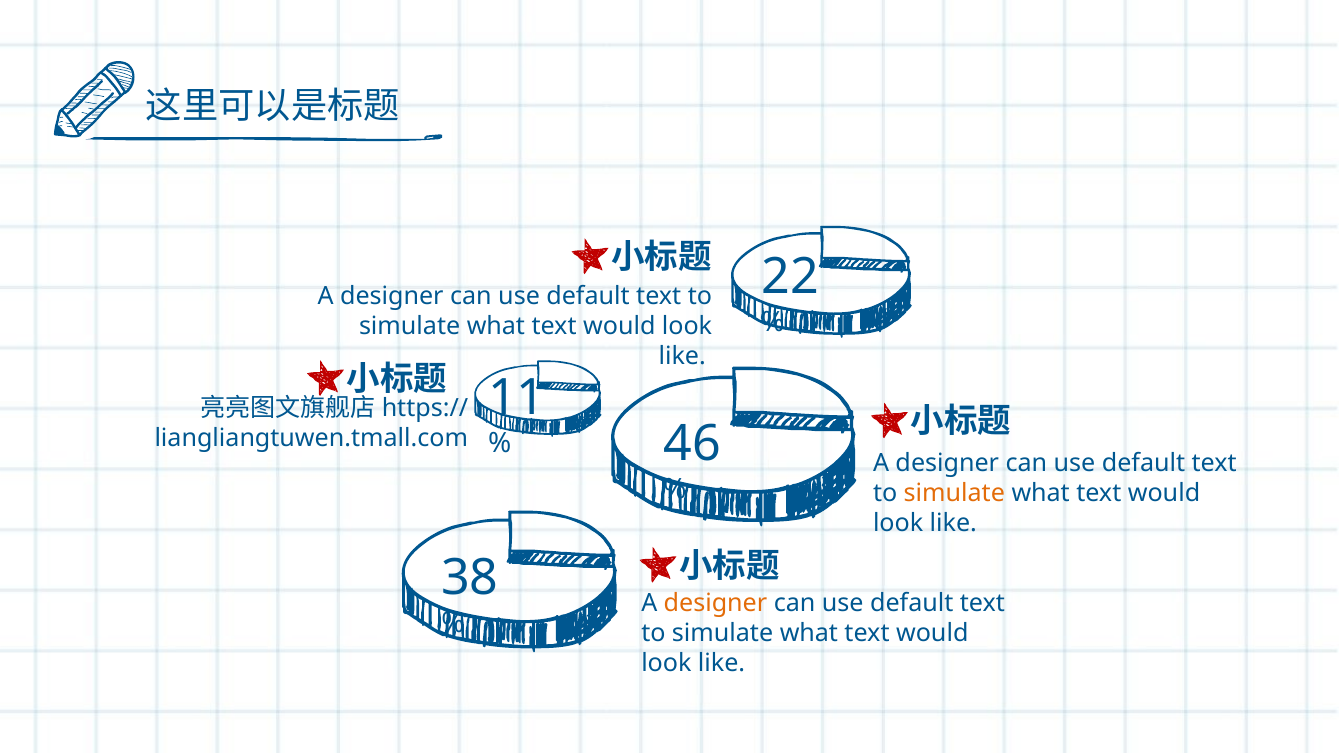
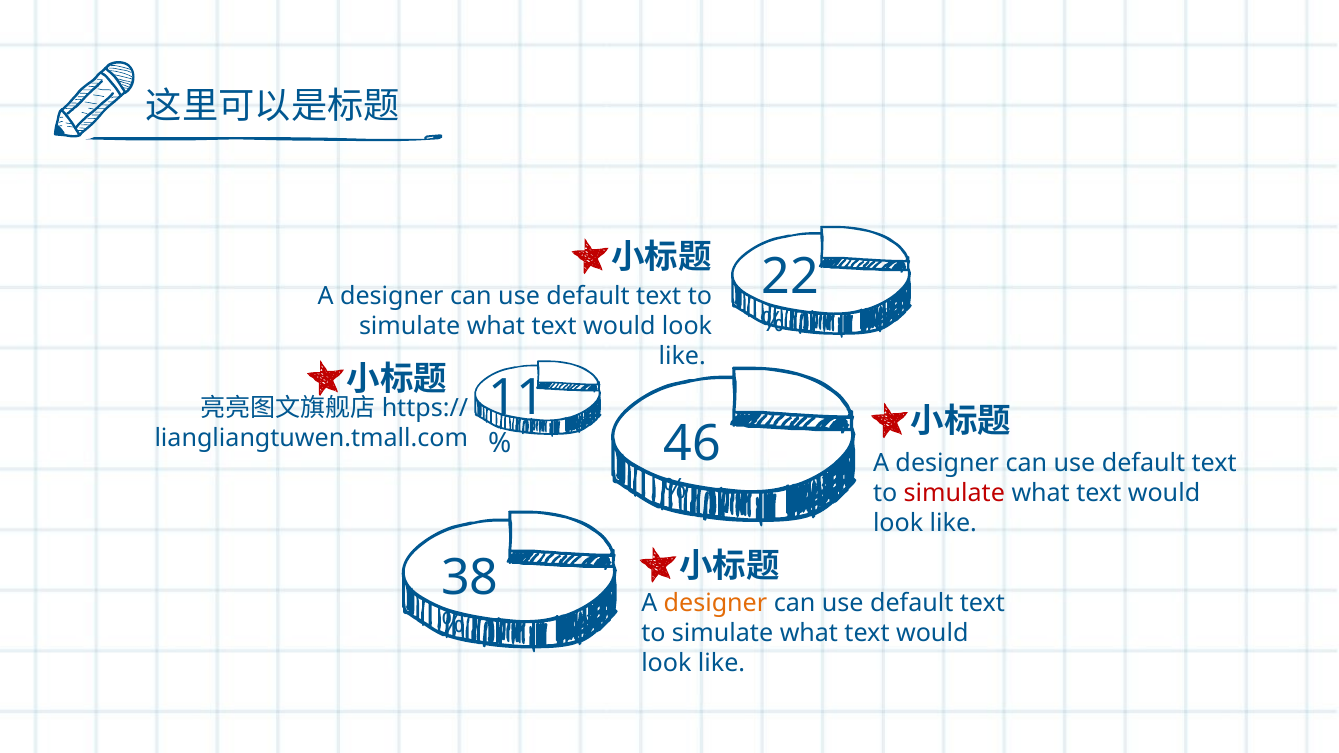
simulate colour: orange -> red (954, 493)
